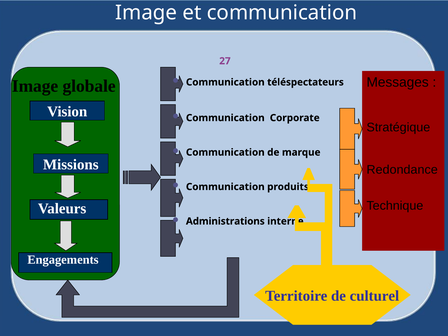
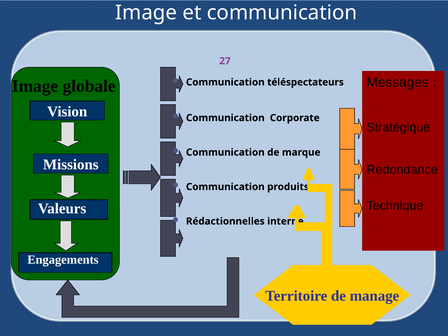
Administrations: Administrations -> Rédactionnelles (225, 221)
culturel: culturel -> manage (374, 296)
